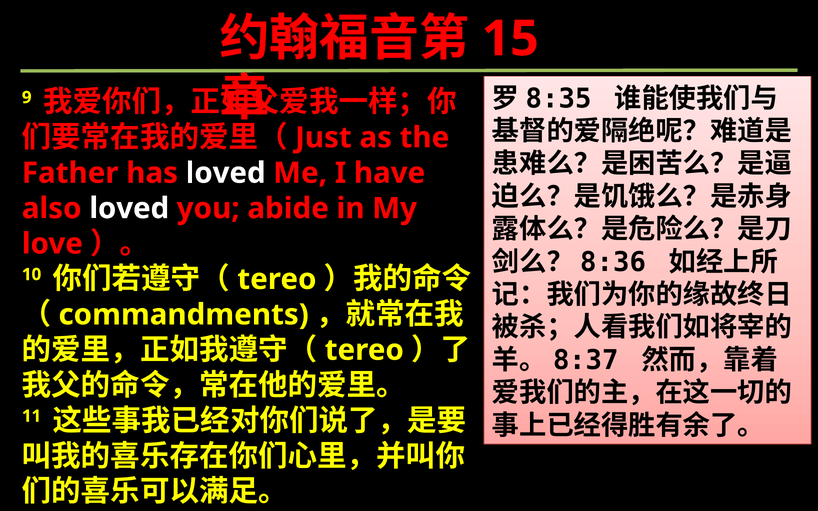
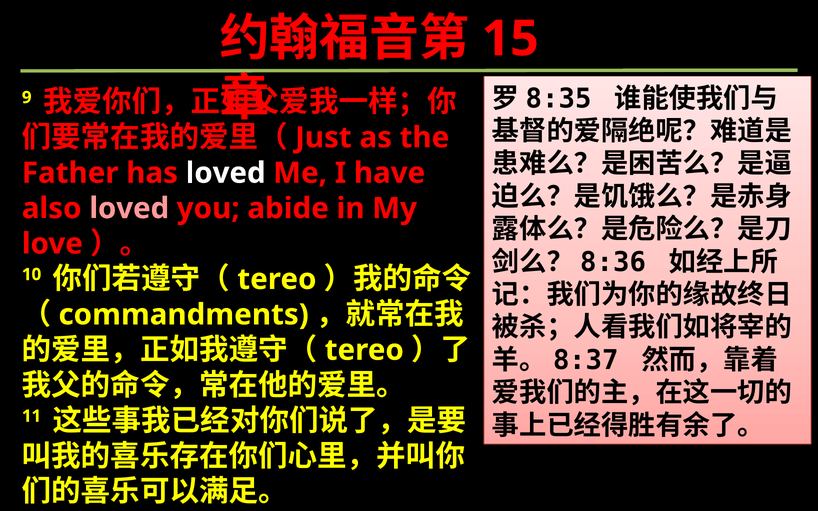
loved colour: white -> pink (129, 209)
